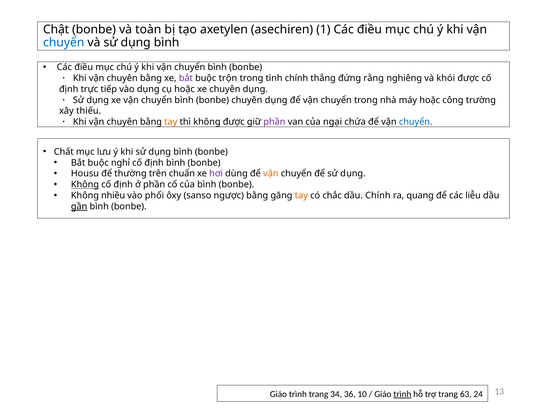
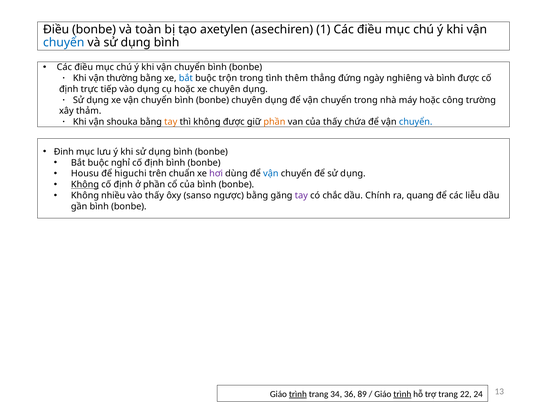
Chật: Chật -> Điều (56, 29)
chuyên: chuyên -> thường (122, 78)
bắt colour: purple -> blue (186, 78)
tình chính: chính -> thêm (296, 78)
rằng: rằng -> ngày (374, 78)
và khói: khói -> bình (446, 78)
thiếu: thiếu -> thảm (89, 111)
chuyên: chuyên -> shouka (122, 122)
phần colour: purple -> orange (274, 122)
của ngại: ngại -> thấy (333, 122)
Chất: Chất -> Đinh (64, 152)
thường: thường -> higuchi (130, 174)
vận colour: orange -> blue (271, 174)
vào phổi: phổi -> thấy (154, 196)
tay colour: orange -> purple (301, 196)
gần underline: present -> none (79, 207)
trình underline: none -> present (298, 394)
10: 10 -> 89 (362, 394)
63: 63 -> 22 (466, 394)
